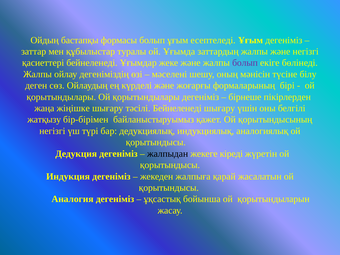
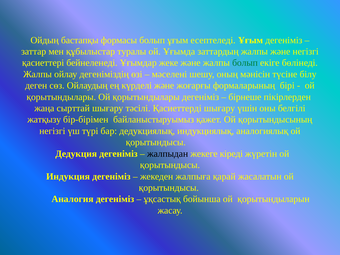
болып colour: purple -> green (245, 63)
жіңішке: жіңішке -> сырттай (73, 108)
тәсілі Бейнеленеді: Бейнеленеді -> Қасиеттерді (177, 108)
